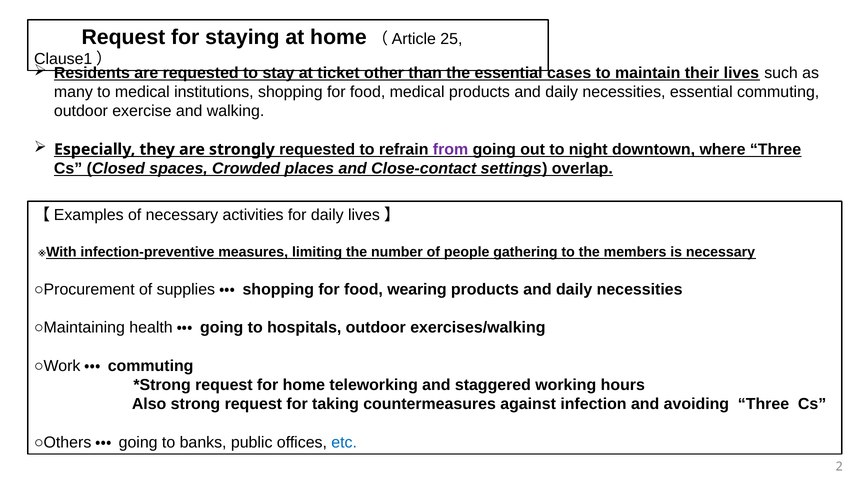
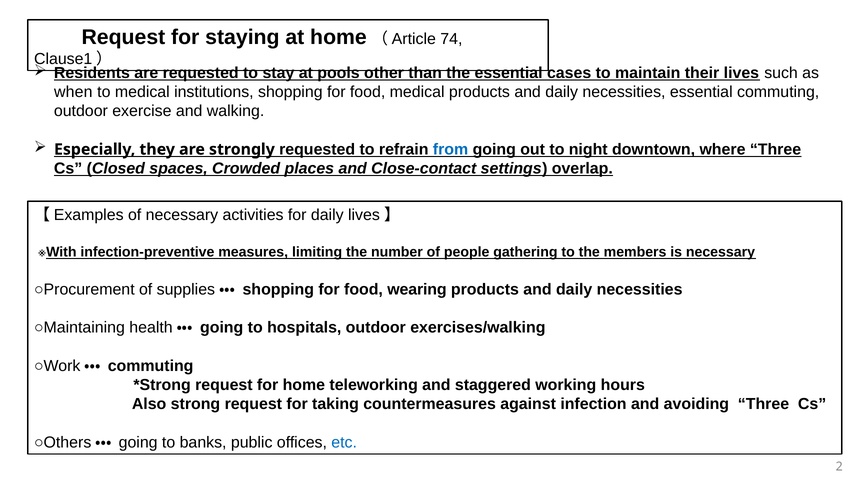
25: 25 -> 74 (451, 39)
ticket: ticket -> pools (339, 73)
many: many -> when (73, 92)
from colour: purple -> blue (451, 149)
